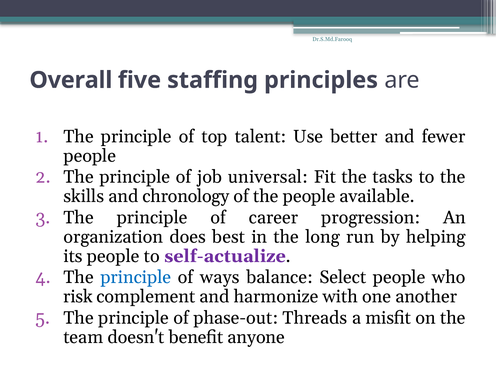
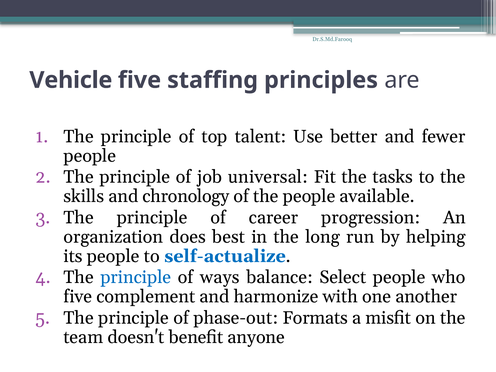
Overall: Overall -> Vehicle (71, 80)
self-actualize colour: purple -> blue (225, 256)
risk: risk -> five (78, 297)
Threads: Threads -> Formats (315, 318)
